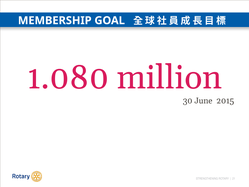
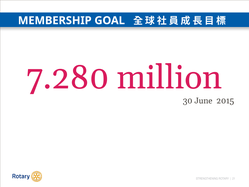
1.080: 1.080 -> 7.280 (68, 77)
